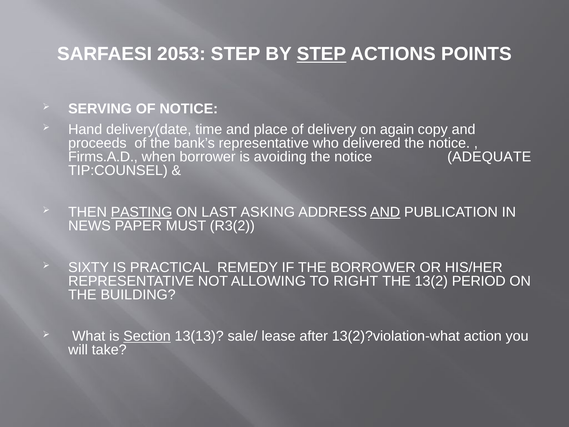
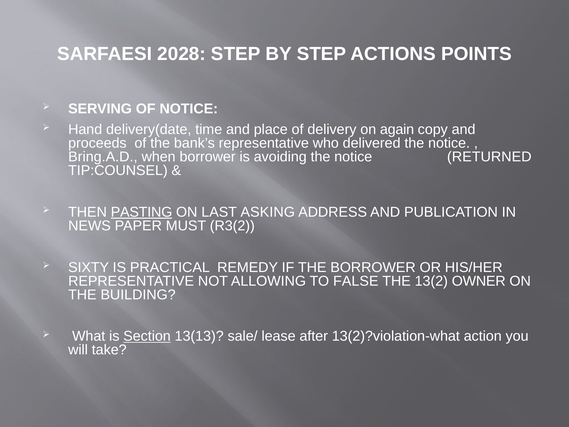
2053: 2053 -> 2028 (182, 54)
STEP underline: present -> none (321, 54)
Firms.A.D: Firms.A.D -> Bring.A.D (103, 157)
ADEQUATE: ADEQUATE -> RETURNED (489, 157)
AND underline: present -> none (385, 212)
RIGHT: RIGHT -> FALSE (356, 281)
PERIOD: PERIOD -> OWNER (479, 281)
